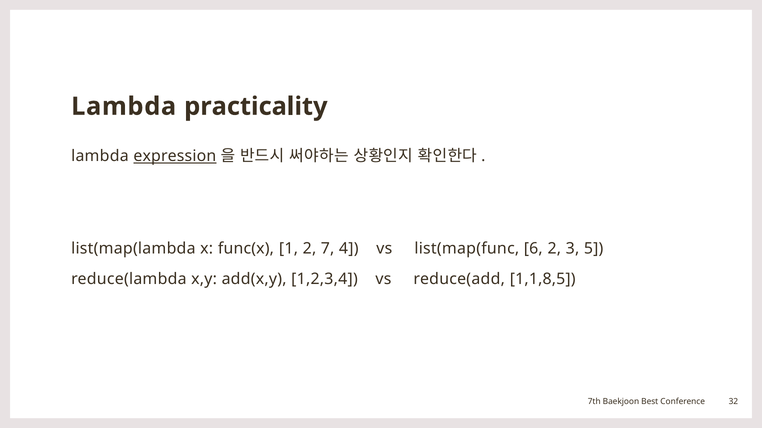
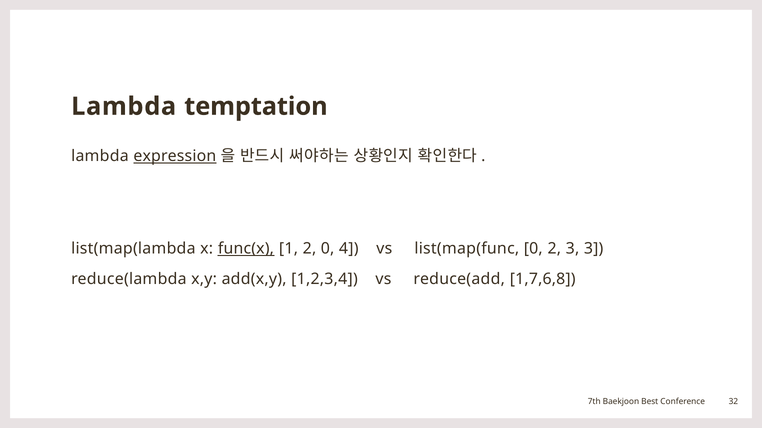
practicality: practicality -> temptation (256, 107)
func(x underline: none -> present (246, 249)
2 7: 7 -> 0 (328, 249)
list(map(func 6: 6 -> 0 (533, 249)
3 5: 5 -> 3 (594, 249)
1,1,8,5: 1,1,8,5 -> 1,7,6,8 (543, 280)
